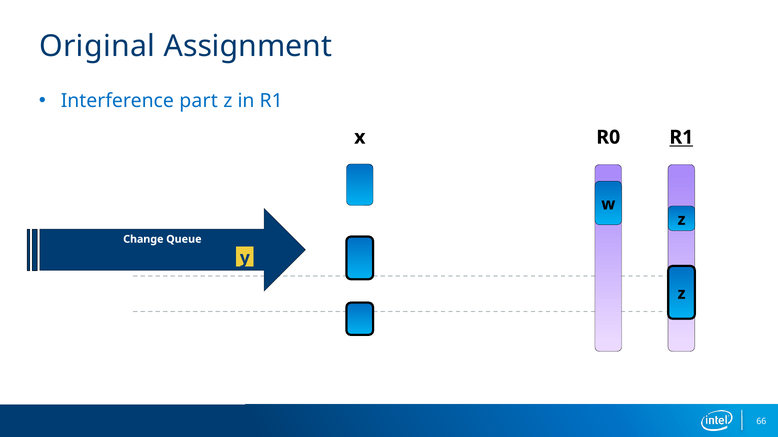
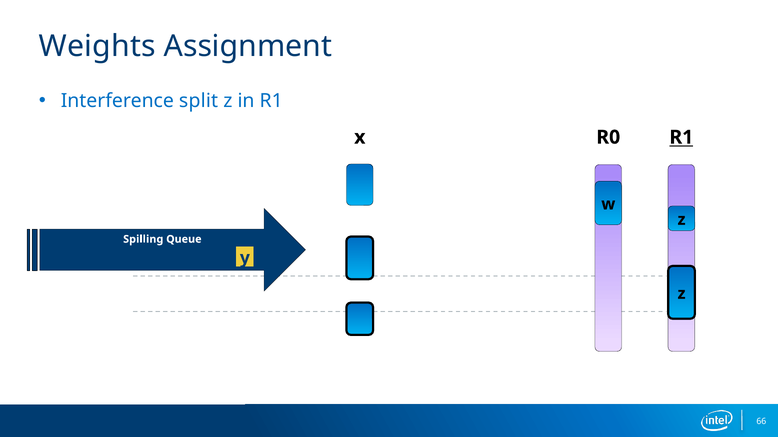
Original: Original -> Weights (97, 46)
part: part -> split (199, 101)
Change: Change -> Spilling (143, 240)
